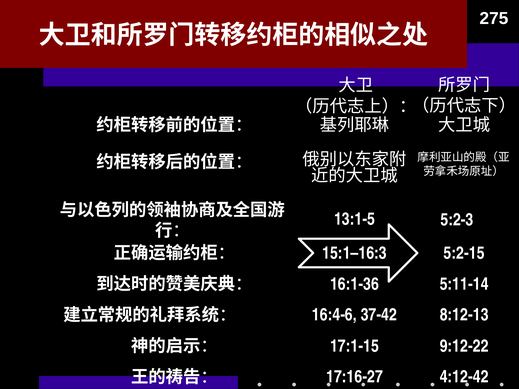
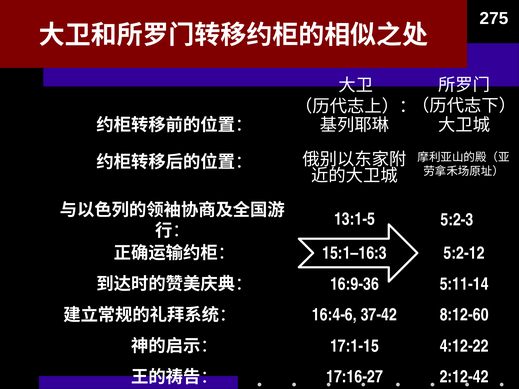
5:2-15: 5:2-15 -> 5:2-12 (464, 253)
16:1-36: 16:1-36 -> 16:9-36 (355, 284)
8:12-13: 8:12-13 -> 8:12-60 (464, 315)
9:12-22: 9:12-22 -> 4:12-22 (464, 346)
4:12-42: 4:12-42 -> 2:12-42 (464, 377)
